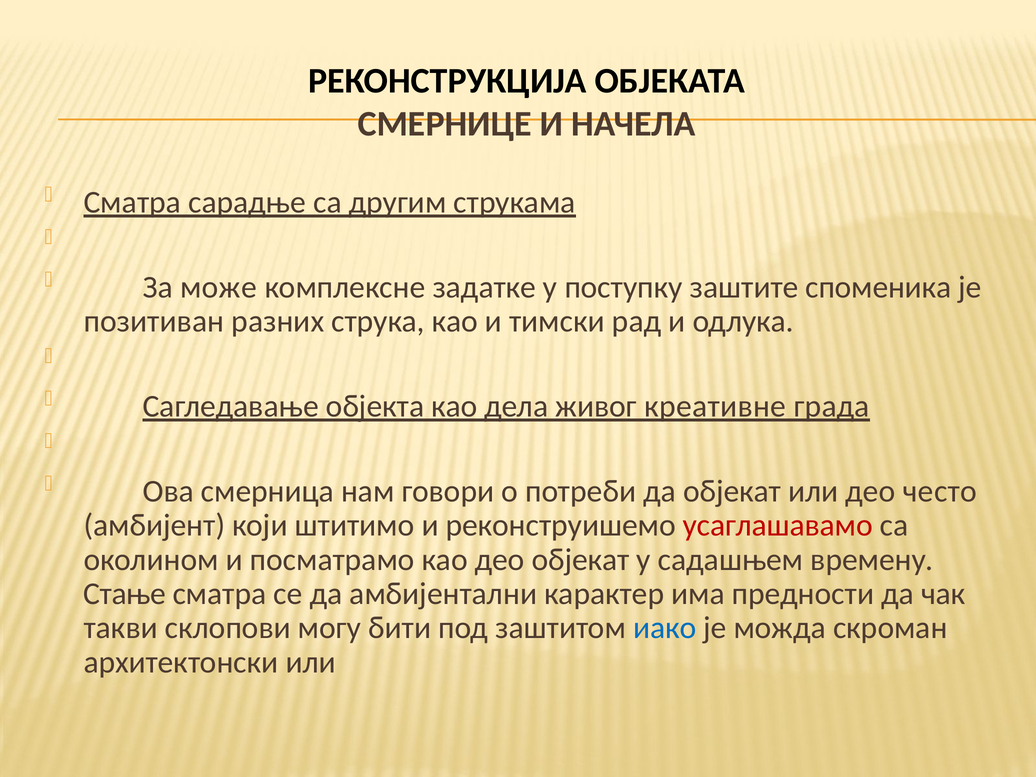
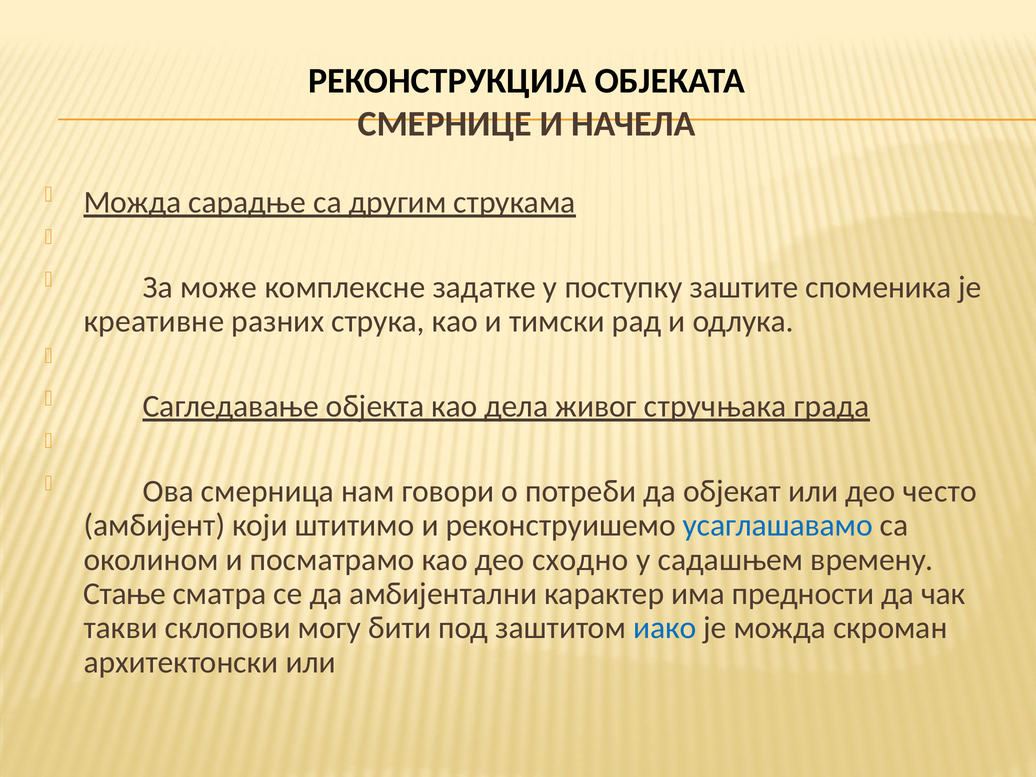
Сматра: Сматра -> Можда (132, 202)
позитиван: позитиван -> креативне (154, 321)
креативне: креативне -> стручњака (715, 406)
усаглашавамо colour: red -> blue (778, 526)
део објекат: објекат -> сходно (580, 560)
